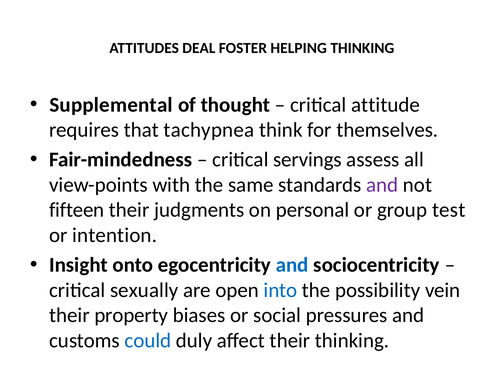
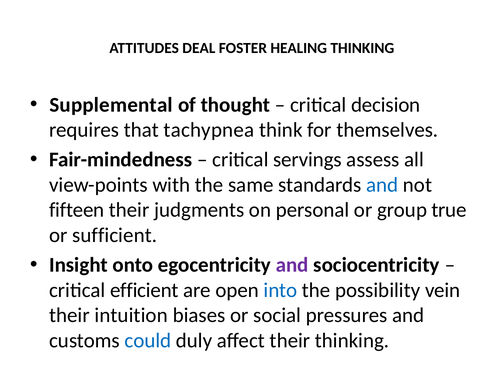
HELPING: HELPING -> HEALING (299, 48)
attitude: attitude -> decision (386, 105)
and colour: purple -> blue (382, 185)
test: test -> true (449, 210)
intention: intention -> sufficient (115, 235)
and colour: blue -> purple (292, 265)
sexually: sexually -> efficient (144, 290)
property: property -> intuition (131, 315)
